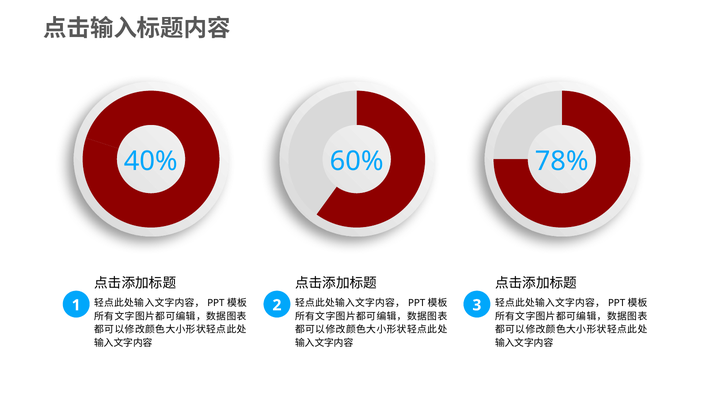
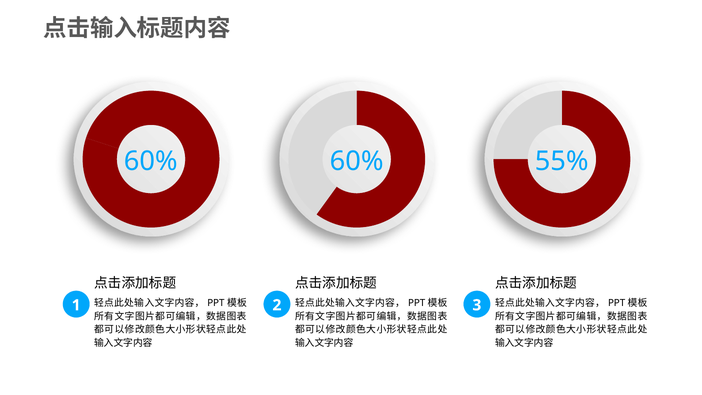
40%: 40% -> 60% (151, 161)
78%: 78% -> 55% (562, 161)
